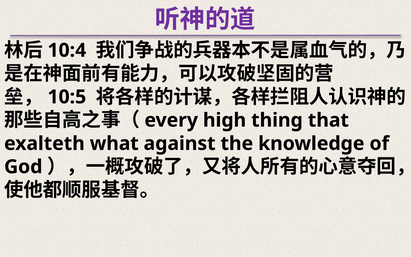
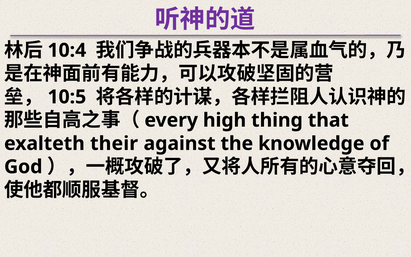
what: what -> their (114, 143)
